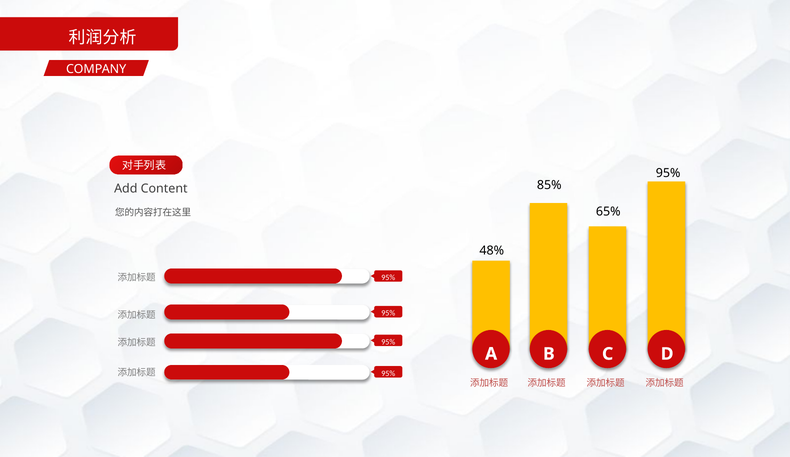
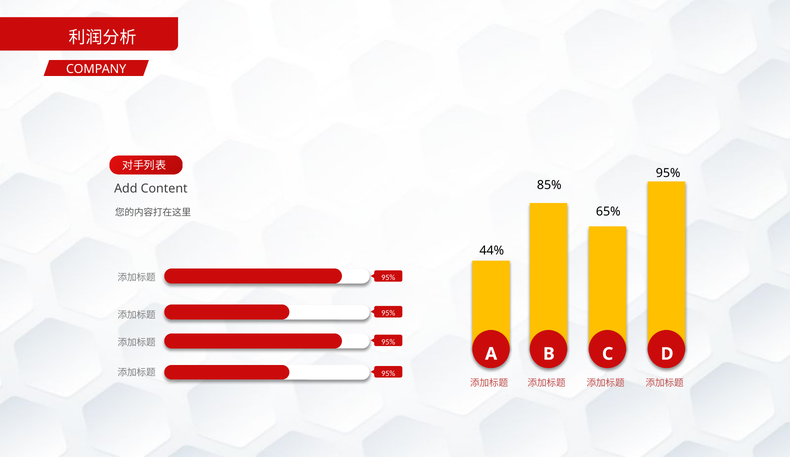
48%: 48% -> 44% (492, 251)
